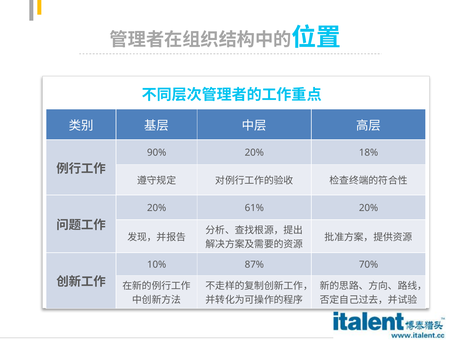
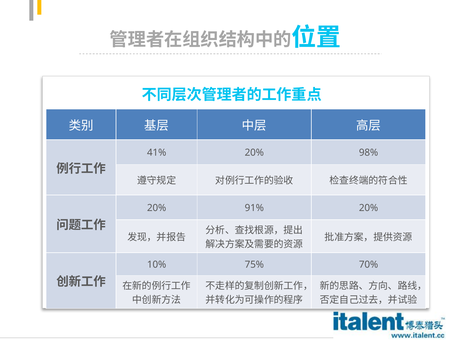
90%: 90% -> 41% (157, 153)
18%: 18% -> 98% (369, 153)
61%: 61% -> 91% (254, 208)
87%: 87% -> 75% (254, 265)
